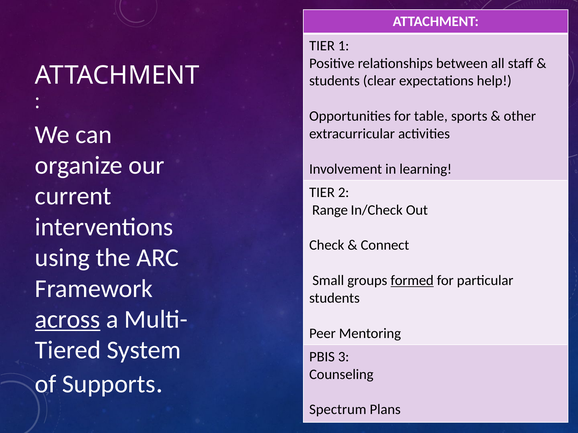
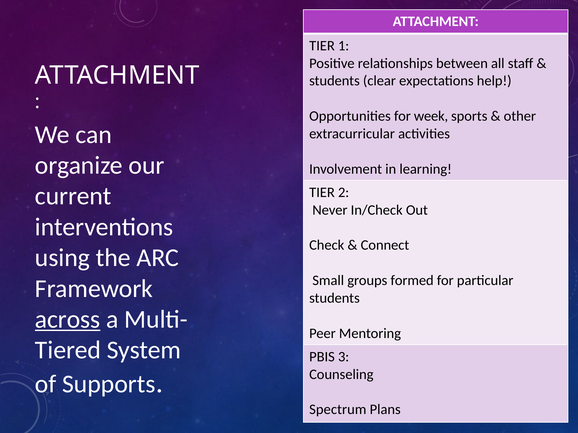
table: table -> week (431, 116)
Range: Range -> Never (330, 210)
formed underline: present -> none (412, 281)
